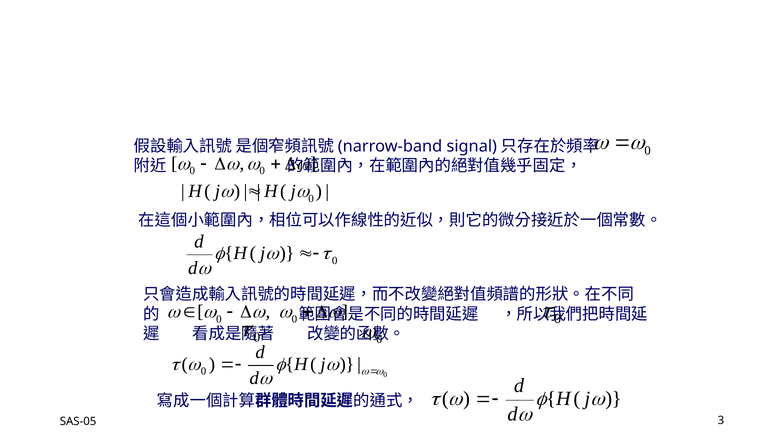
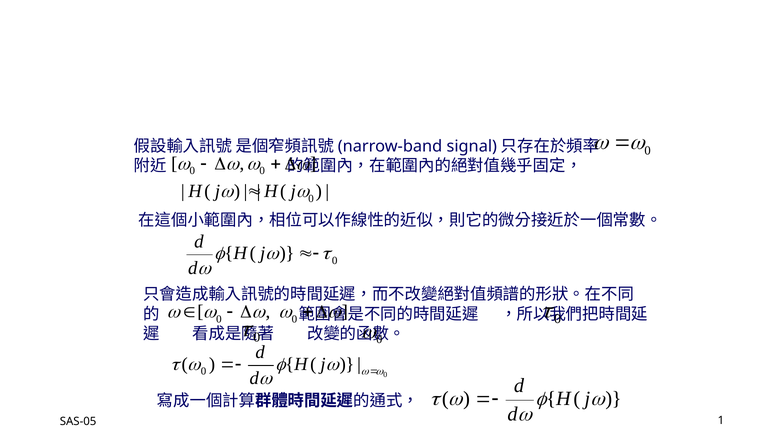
3: 3 -> 1 (721, 420)
